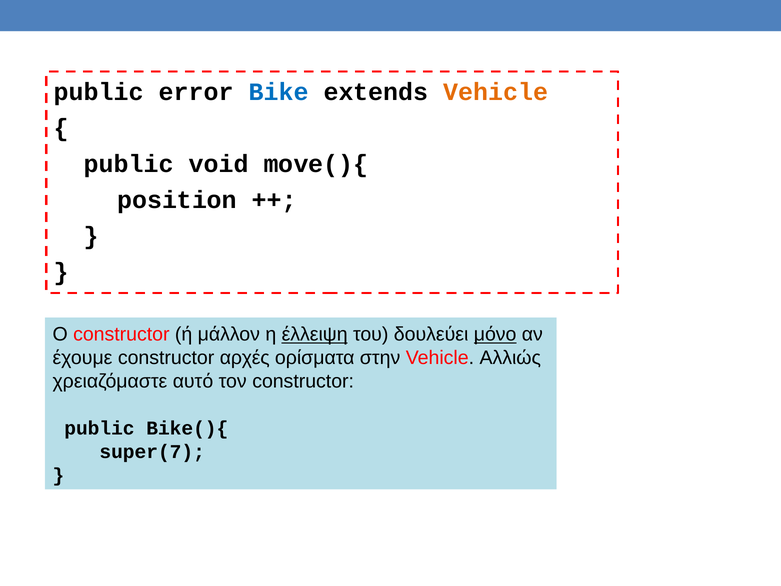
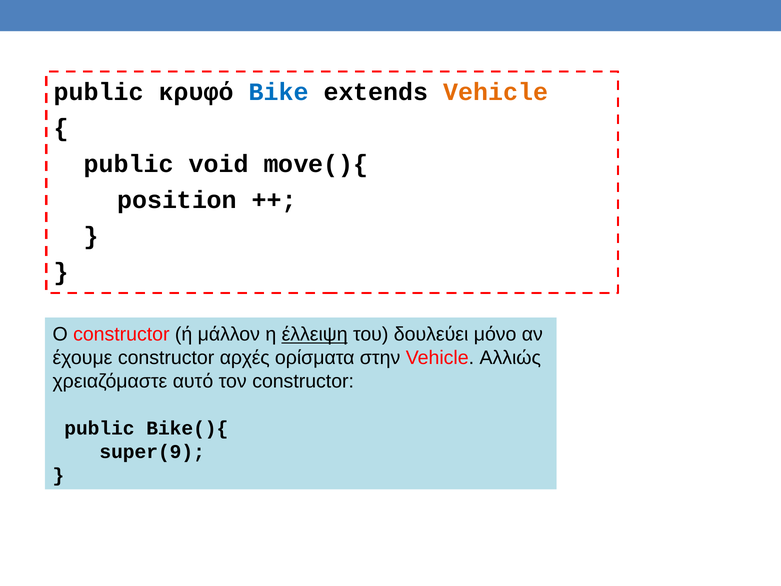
error: error -> κρυφό (196, 92)
μόνο underline: present -> none (495, 334)
super(7: super(7 -> super(9 (152, 452)
